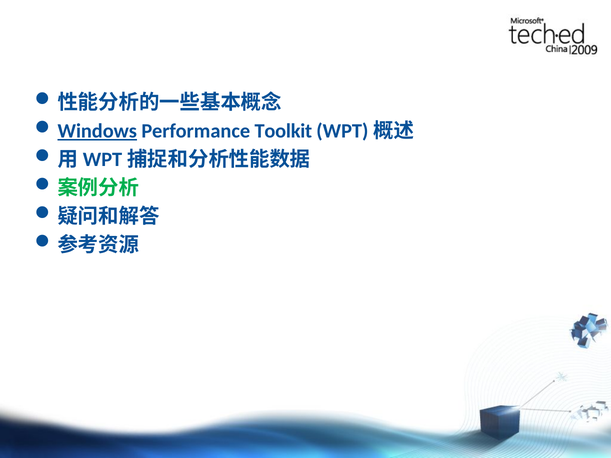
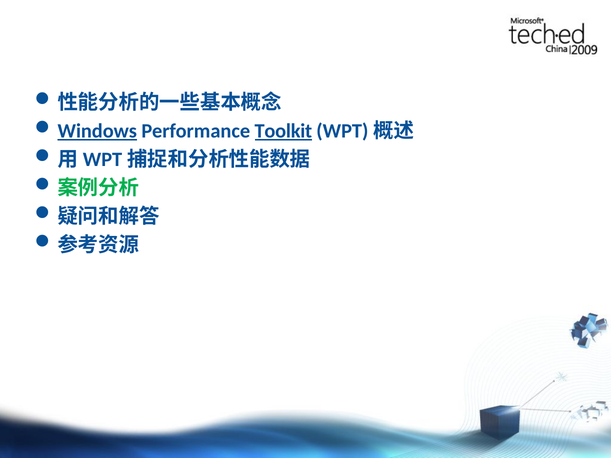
Toolkit underline: none -> present (283, 131)
